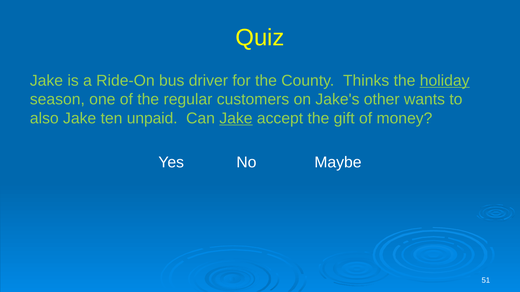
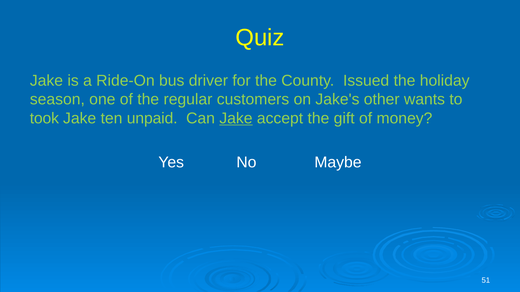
Thinks: Thinks -> Issued (366, 81)
holiday underline: present -> none (445, 81)
also: also -> took (44, 118)
